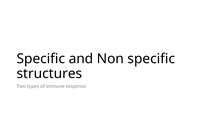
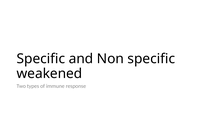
structures: structures -> weakened (49, 74)
